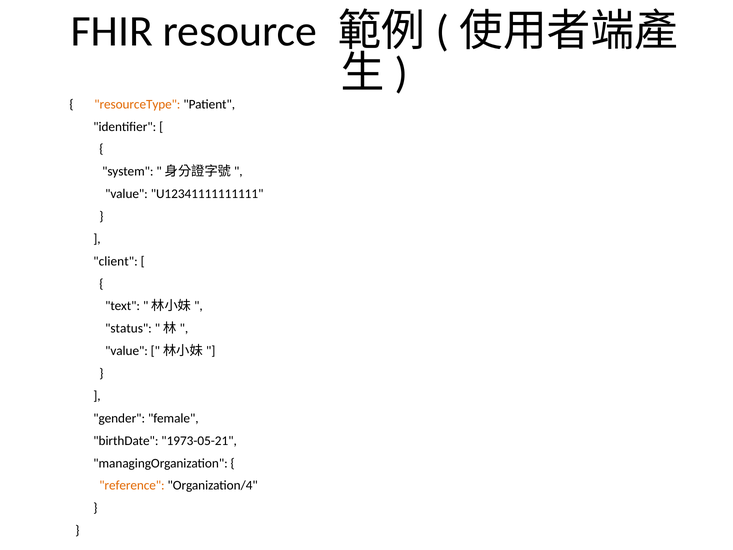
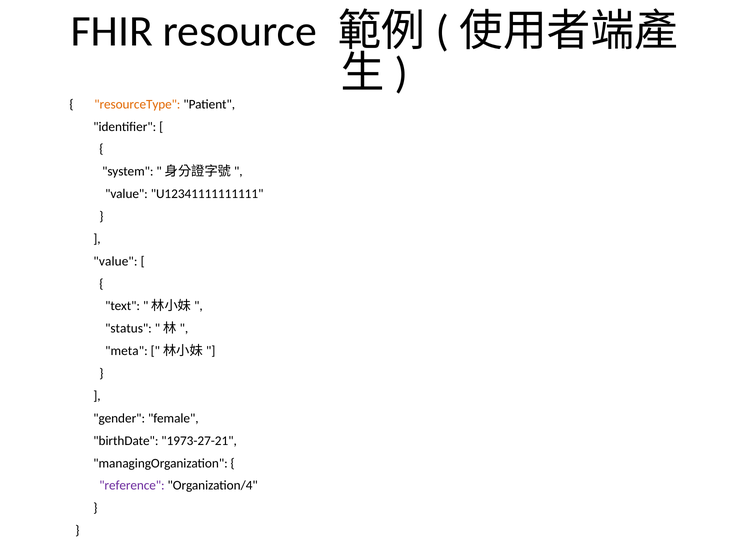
client: client -> value (115, 261)
value: value -> meta (126, 351)
1973-05-21: 1973-05-21 -> 1973-27-21 (199, 441)
reference colour: orange -> purple (132, 485)
